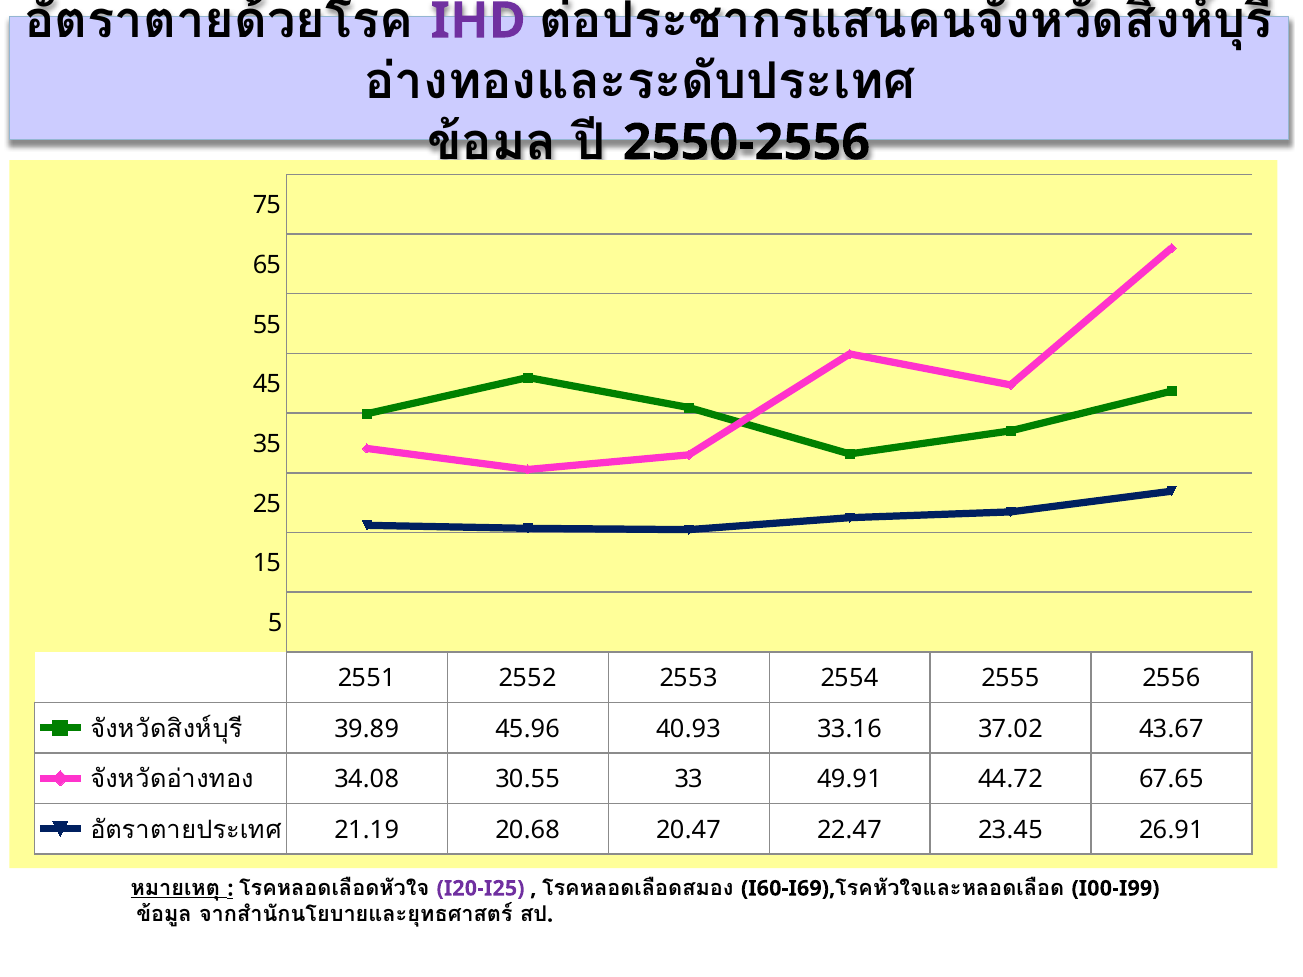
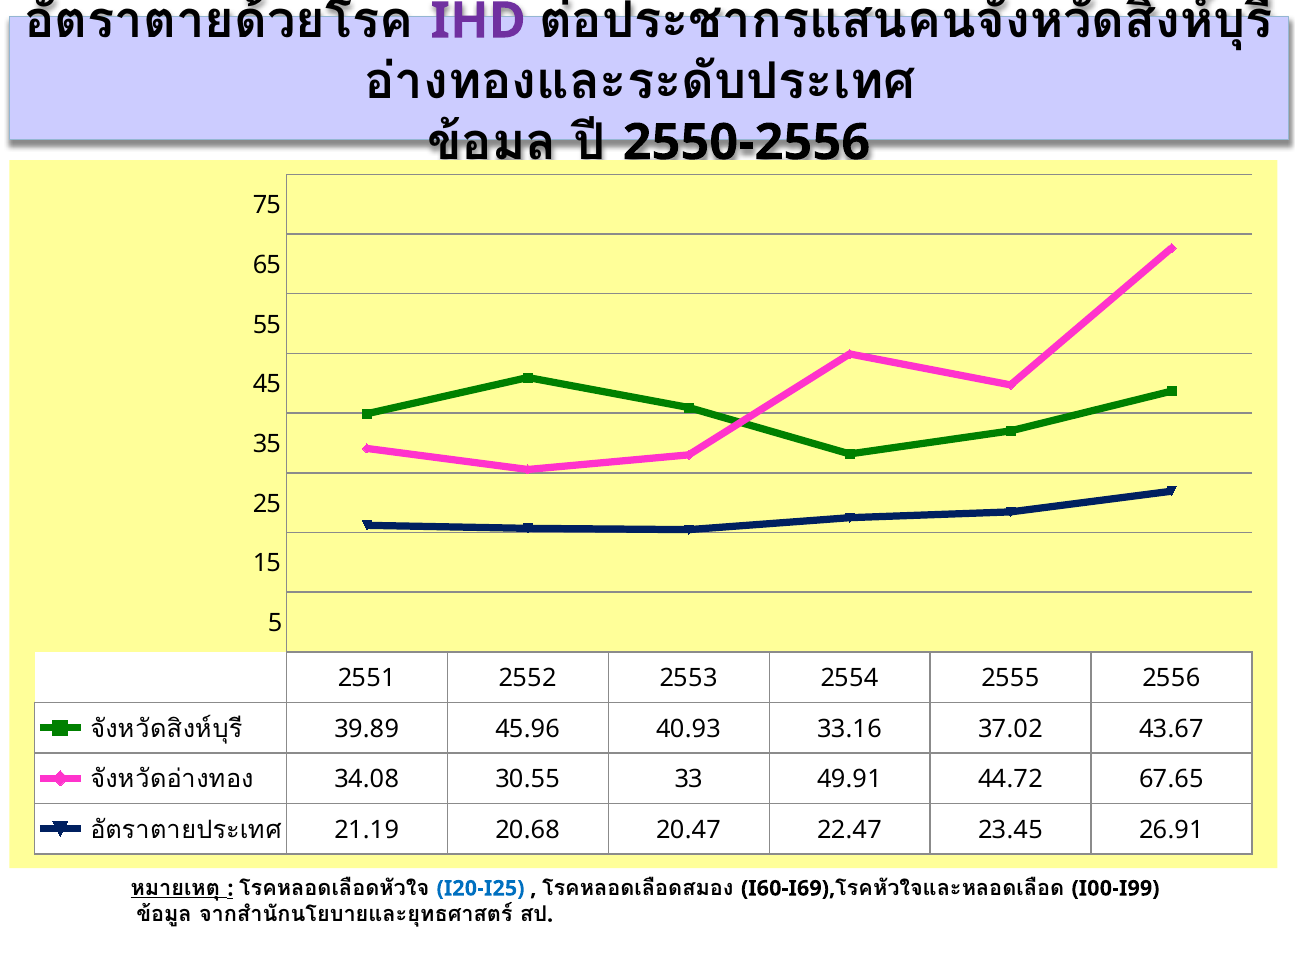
I20-I25 colour: purple -> blue (481, 889)
